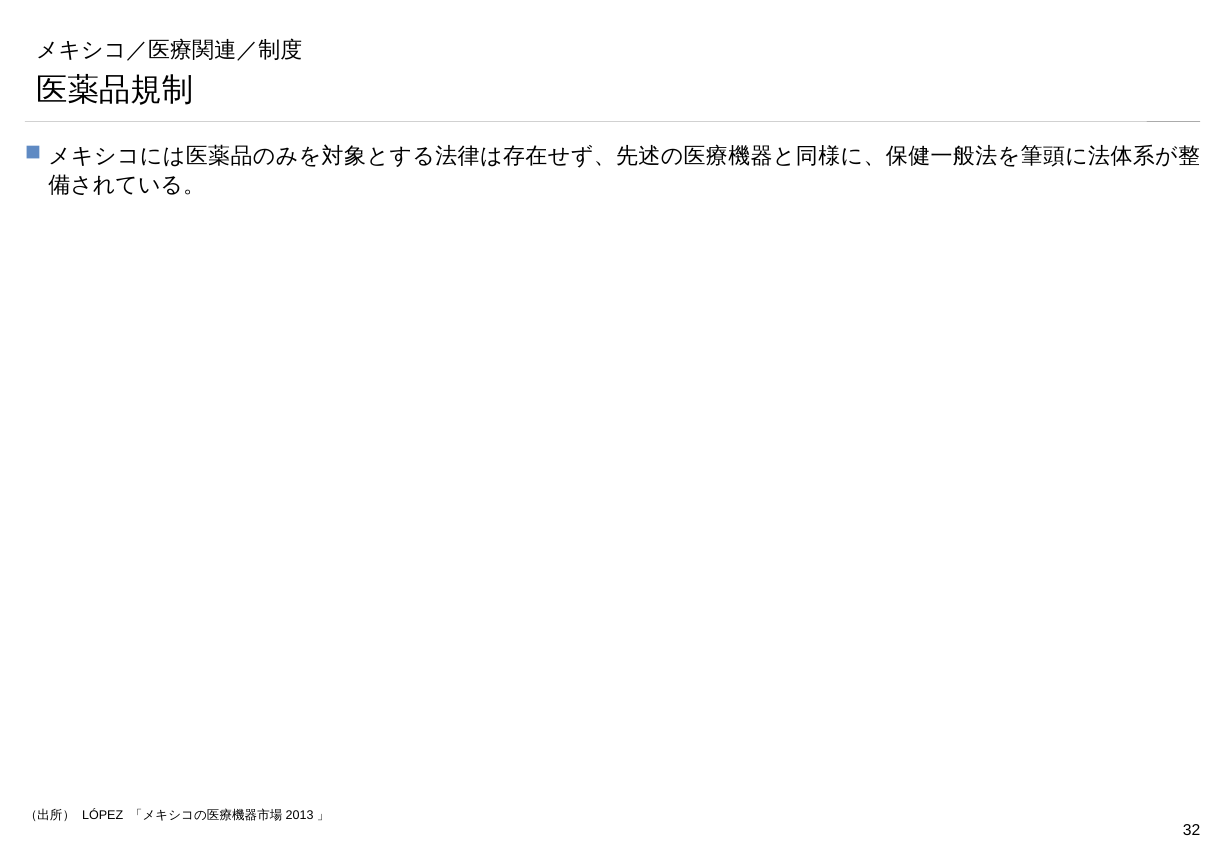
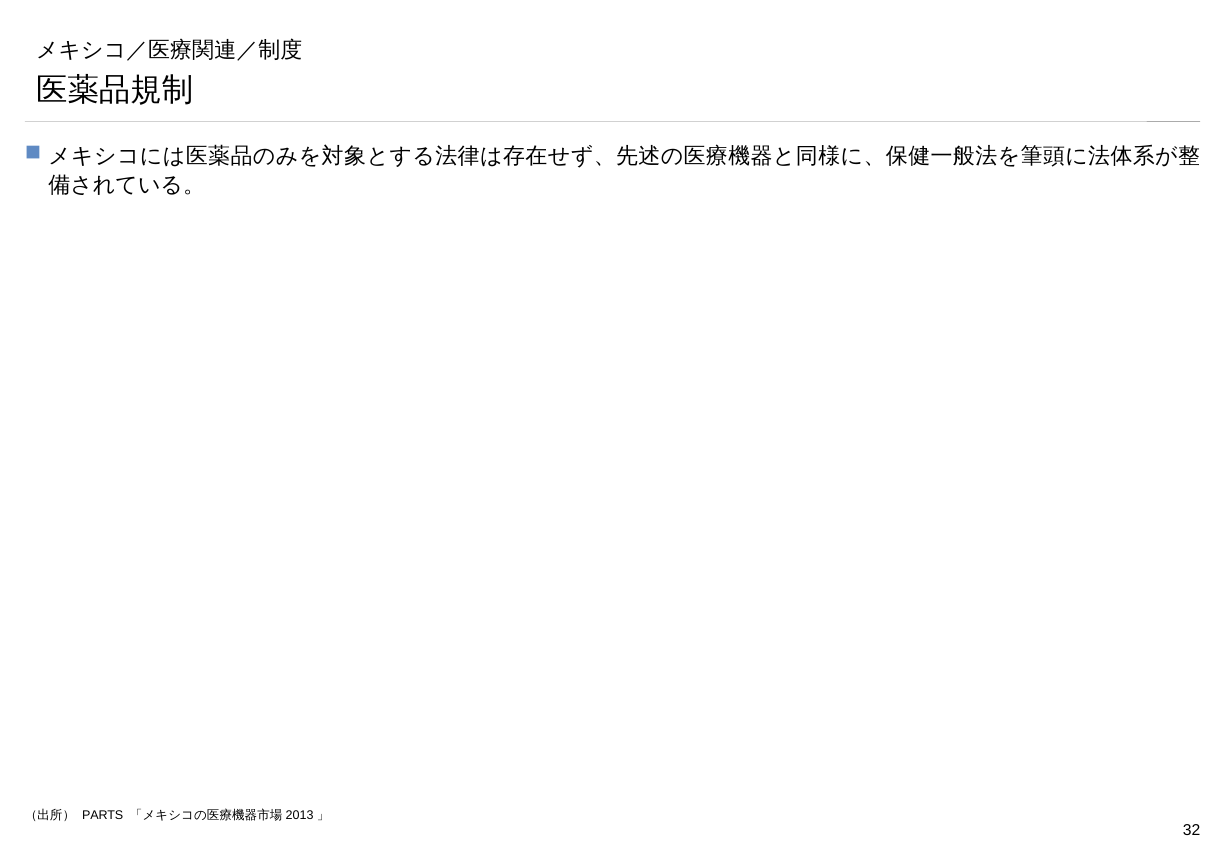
LÓPEZ: LÓPEZ -> PARTS (103, 815)
